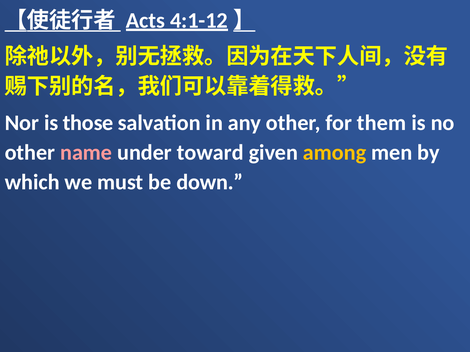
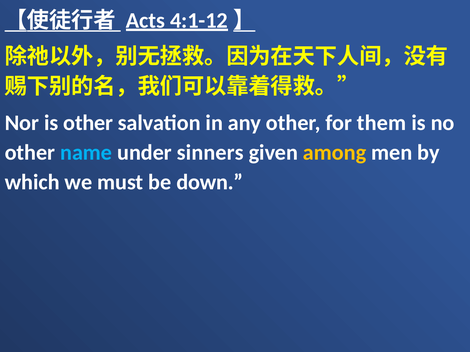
is those: those -> other (88, 123)
name colour: pink -> light blue (86, 153)
toward: toward -> sinners (210, 153)
